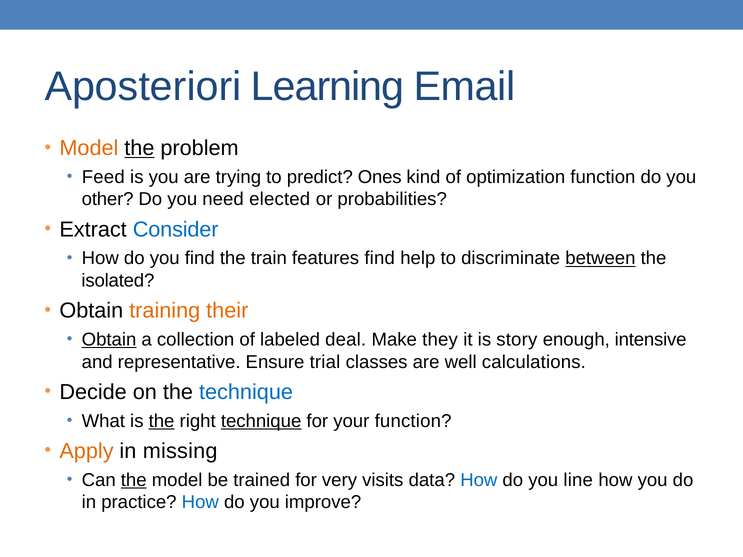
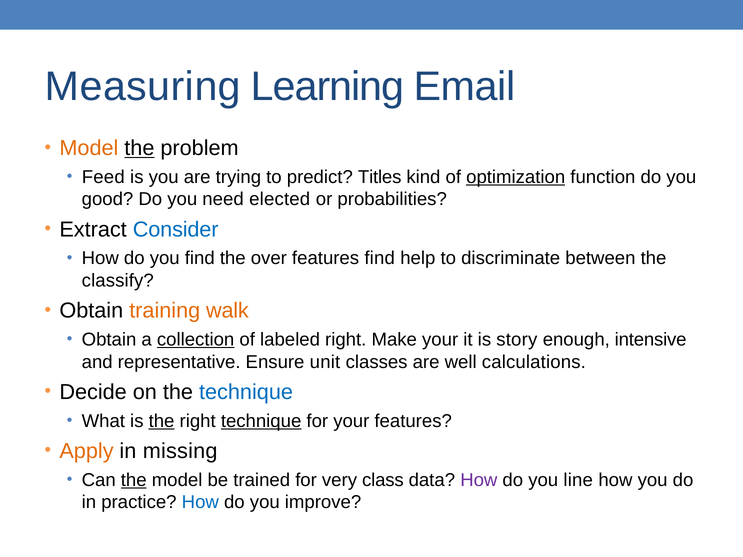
Aposteriori: Aposteriori -> Measuring (143, 86)
Ones: Ones -> Titles (380, 177)
optimization underline: none -> present (516, 177)
other: other -> good (108, 199)
train: train -> over (269, 258)
between underline: present -> none (600, 258)
isolated: isolated -> classify (118, 281)
their: their -> walk (227, 311)
Obtain underline: present -> none (109, 340)
collection underline: none -> present (196, 340)
labeled deal: deal -> right (346, 340)
Make they: they -> your (440, 340)
trial: trial -> unit (325, 362)
your function: function -> features (413, 421)
visits: visits -> class (383, 480)
How colour: blue -> purple (479, 480)
